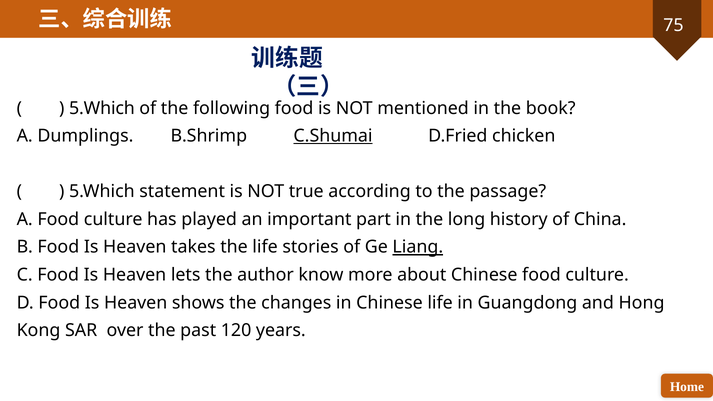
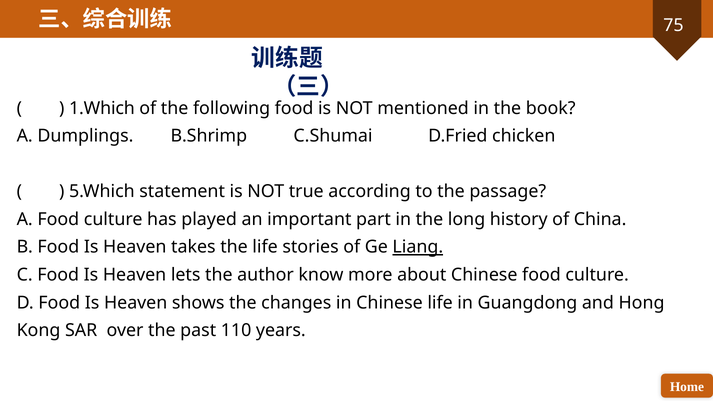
5.Which: 5.Which -> 1.Which (102, 108)
C.Shumai underline: present -> none (333, 136)
120: 120 -> 110 (236, 330)
